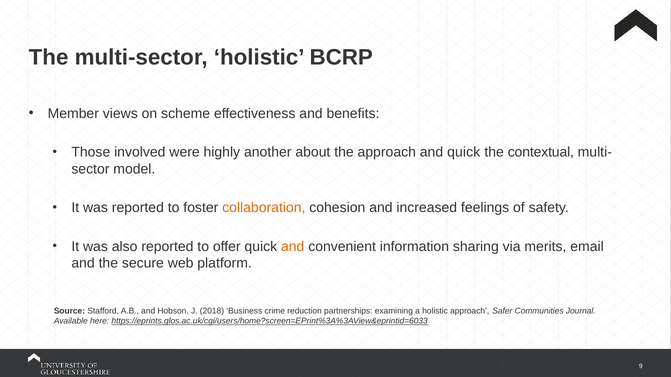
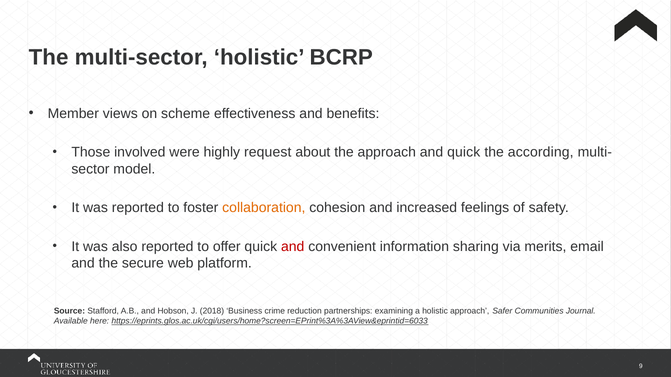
another: another -> request (268, 152)
contextual: contextual -> according (541, 152)
and colour: orange -> red (293, 247)
